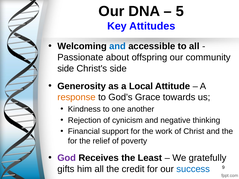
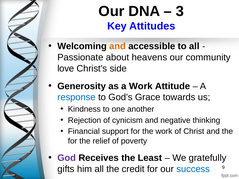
5: 5 -> 3 (180, 11)
and colour: blue -> orange (118, 46)
offspring: offspring -> heavens (149, 57)
side: side -> love (66, 69)
a Local: Local -> Work (141, 86)
response colour: orange -> blue (77, 97)
